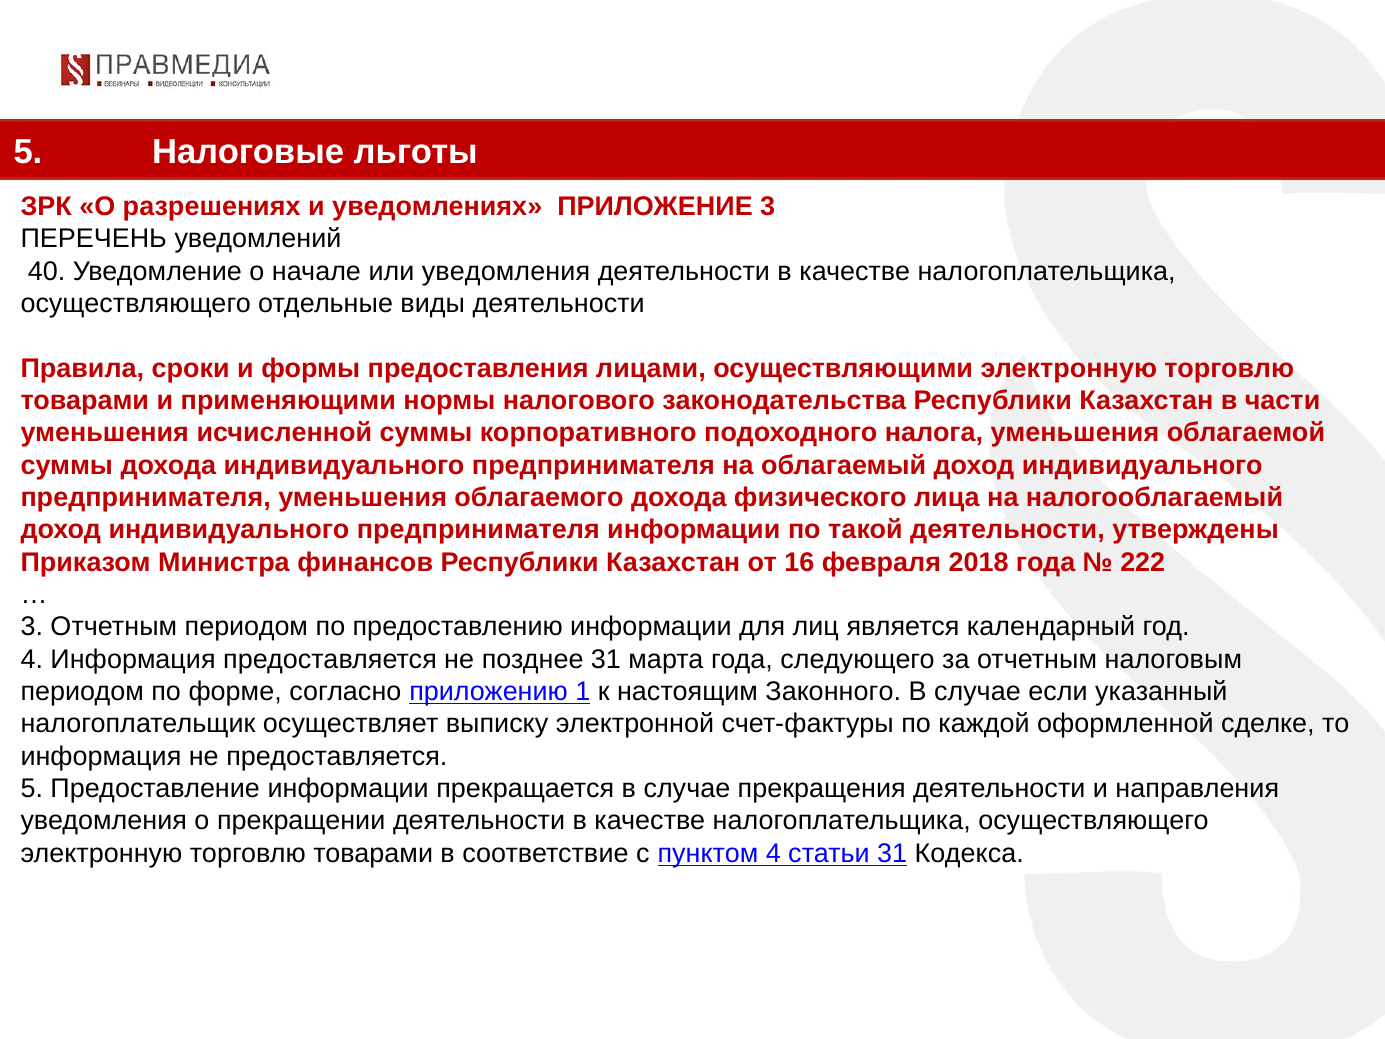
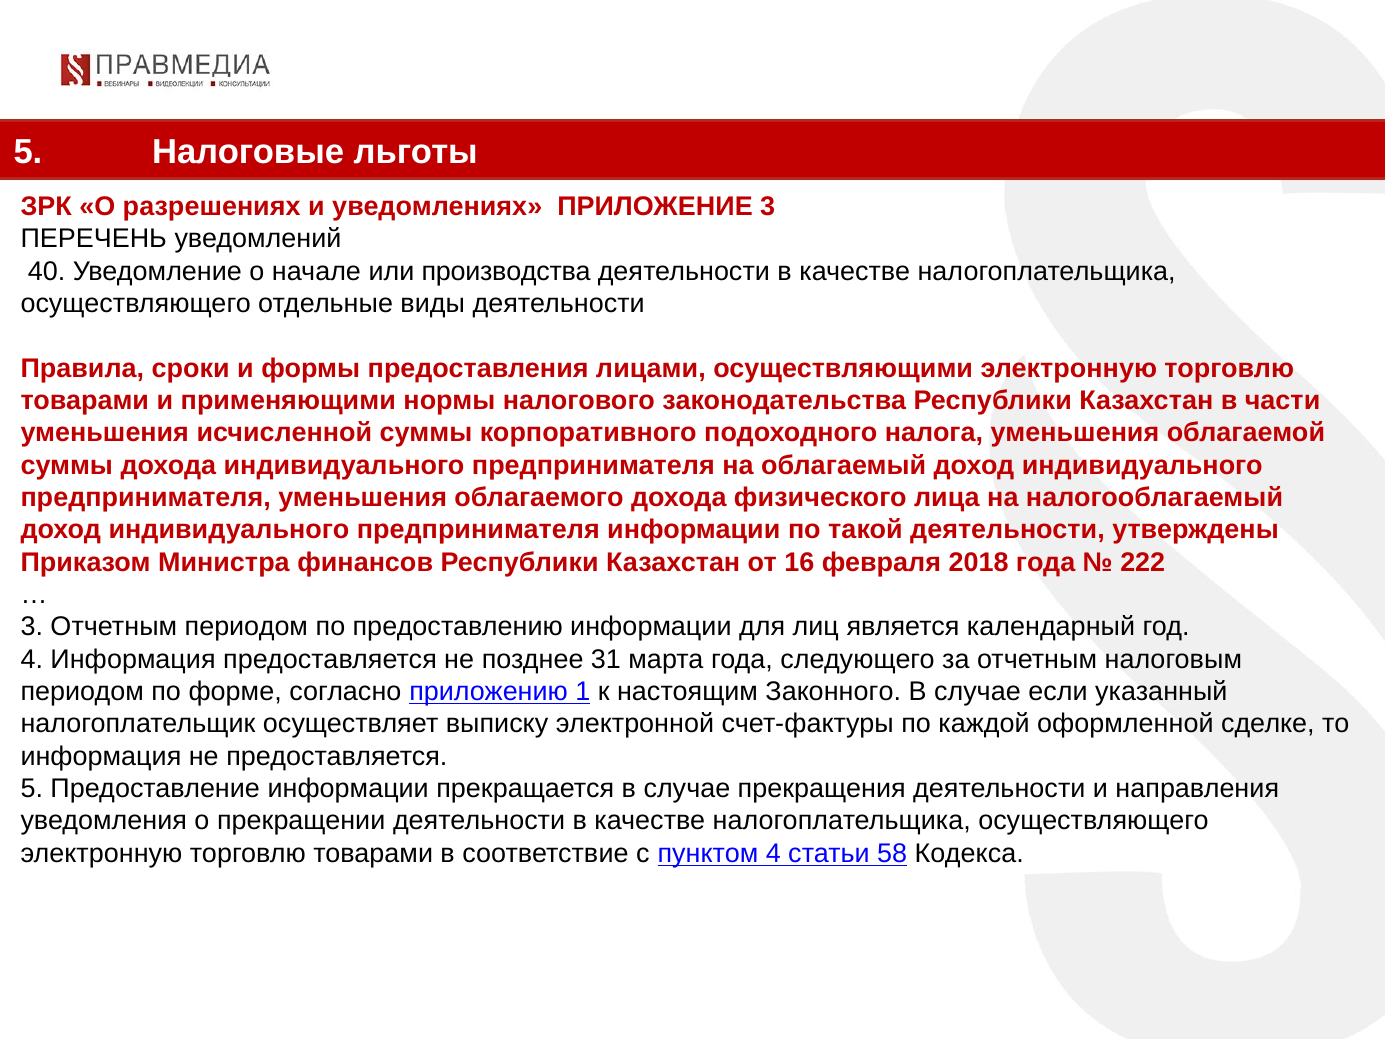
или уведомления: уведомления -> производства (506, 271)
статьи 31: 31 -> 58 (892, 853)
